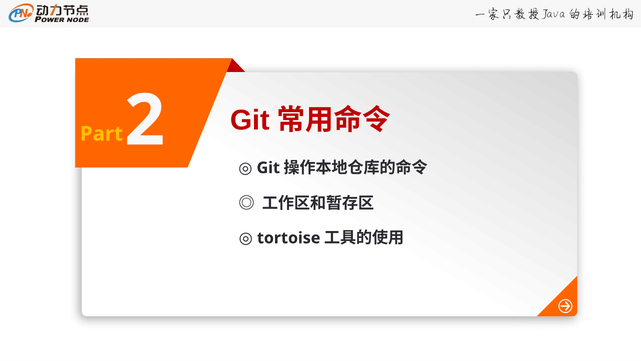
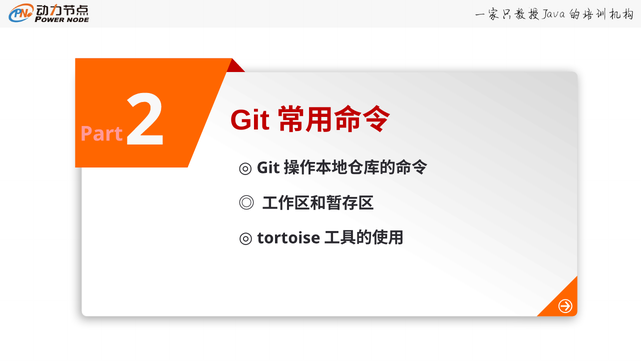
Part colour: yellow -> pink (101, 134)
